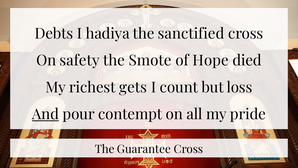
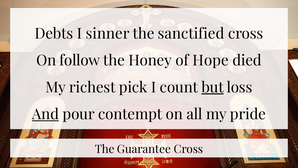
hadiya: hadiya -> sinner (108, 34)
safety: safety -> follow (80, 61)
Smote: Smote -> Honey (150, 61)
gets: gets -> pick (133, 87)
but underline: none -> present (213, 87)
